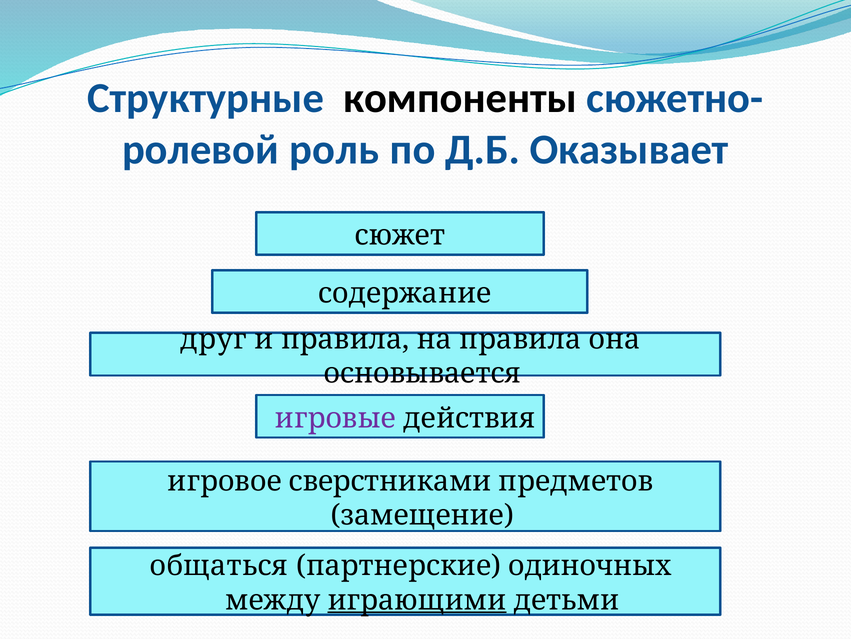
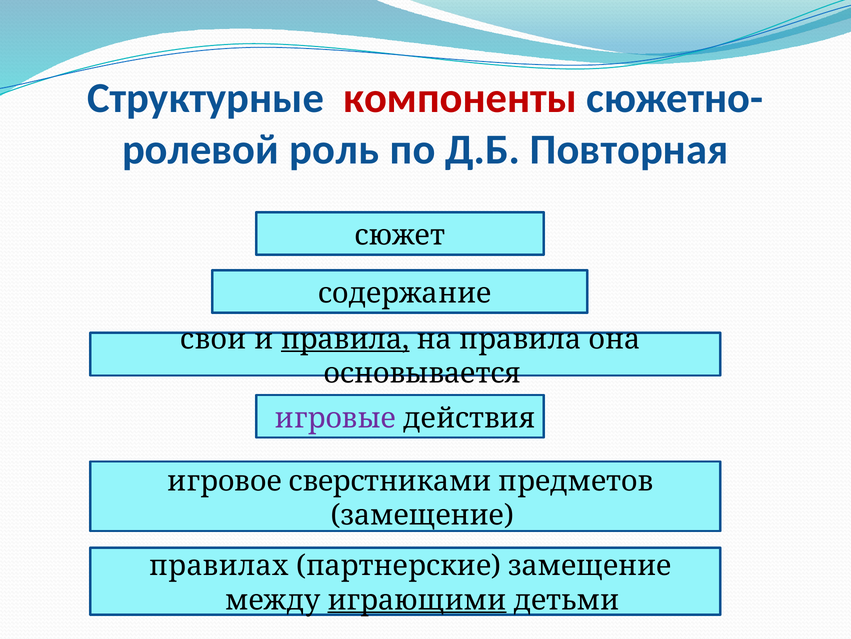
компоненты colour: black -> red (460, 98)
Оказывает: Оказывает -> Повторная (629, 149)
друг: друг -> свои (214, 339)
правила underline: none -> present (345, 339)
общаться: общаться -> правилах (219, 565)
партнерские одиночных: одиночных -> замещение (590, 565)
